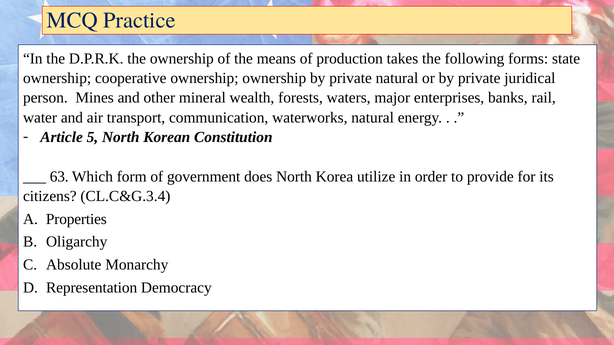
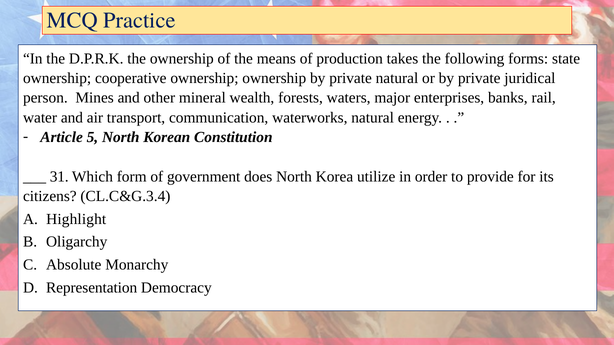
63: 63 -> 31 (59, 177)
Properties: Properties -> Highlight (76, 219)
